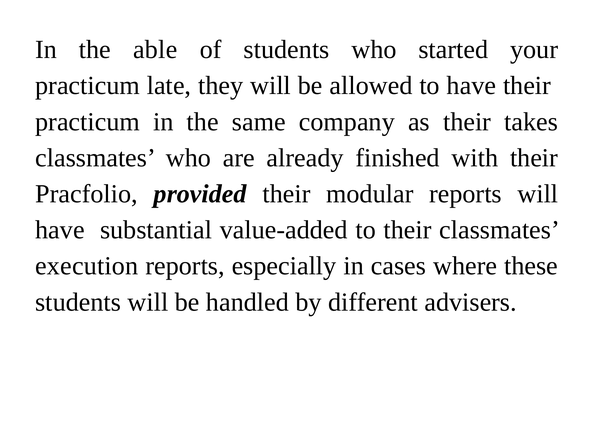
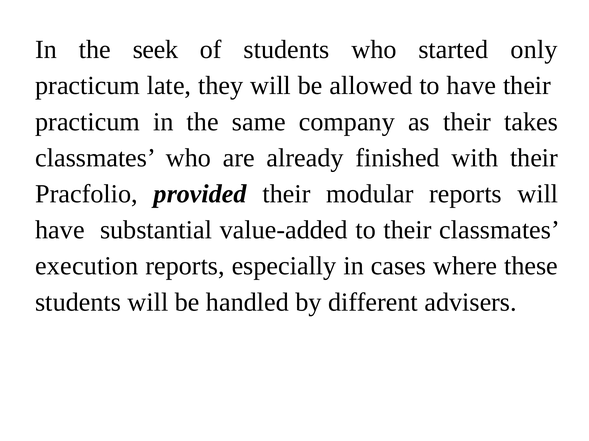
able: able -> seek (156, 50)
your: your -> only (534, 50)
